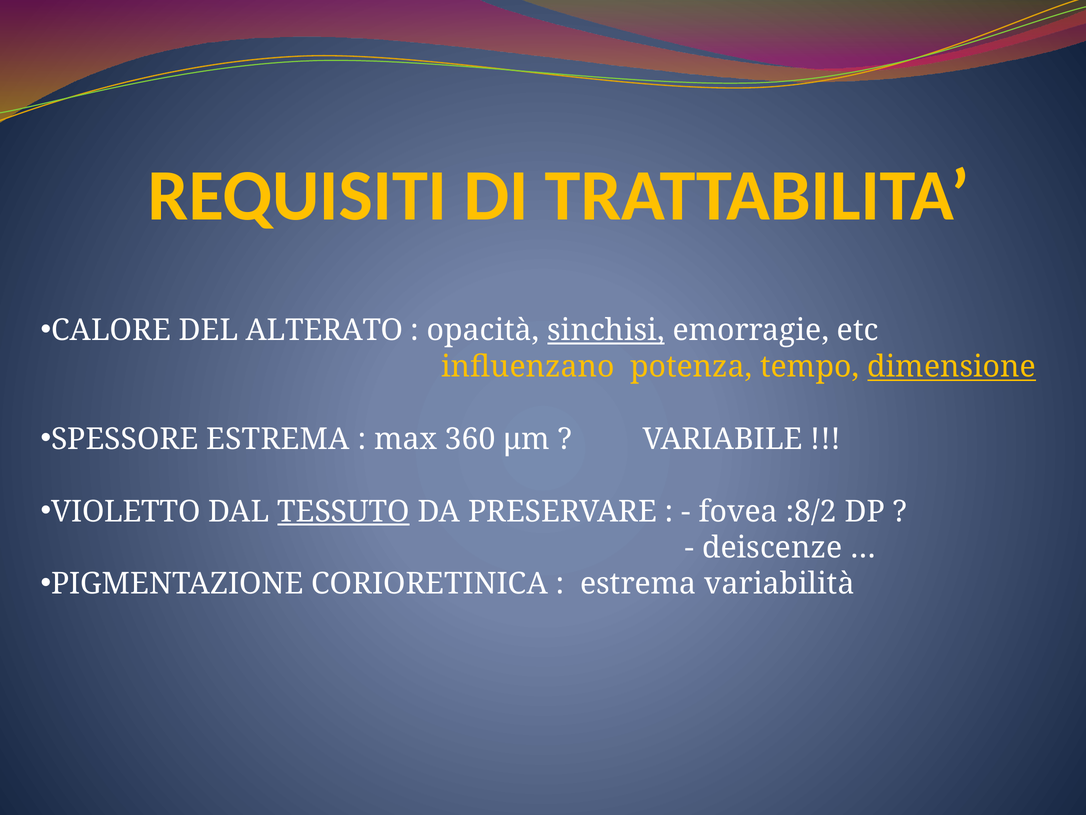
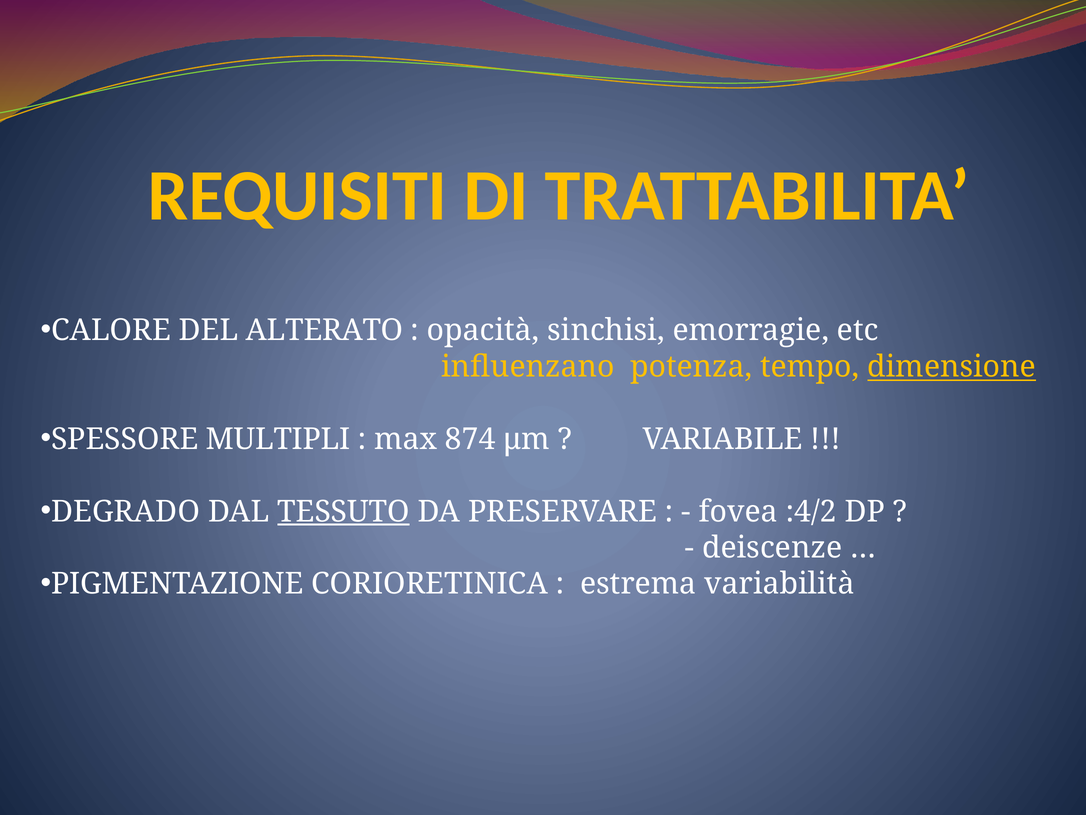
sinchisi underline: present -> none (606, 330)
SPESSORE ESTREMA: ESTREMA -> MULTIPLI (278, 439)
360: 360 -> 874 (470, 439)
VIOLETTO: VIOLETTO -> DEGRADO (126, 511)
:8/2: :8/2 -> :4/2 (811, 511)
